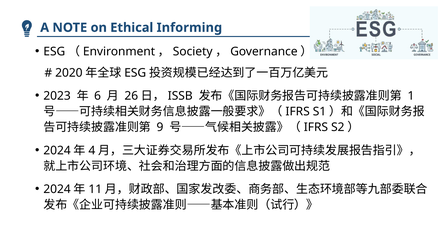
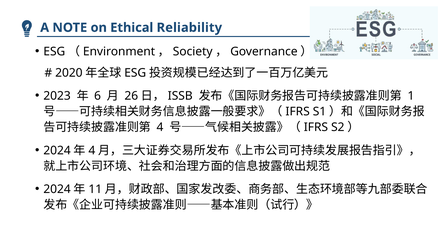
Informing: Informing -> Reliability (189, 28)
9: 9 -> 4 (160, 127)
